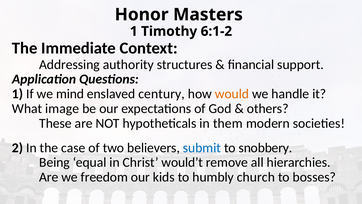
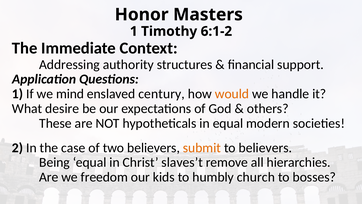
image: image -> desire (62, 108)
in them: them -> equal (228, 123)
submit colour: blue -> orange (202, 147)
to snobbery: snobbery -> believers (265, 147)
would’t: would’t -> slaves’t (182, 162)
